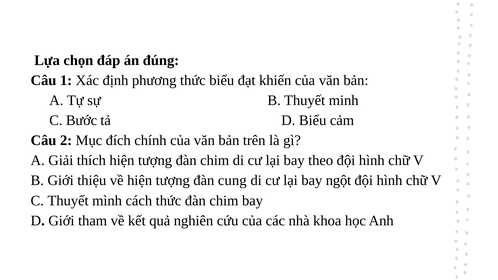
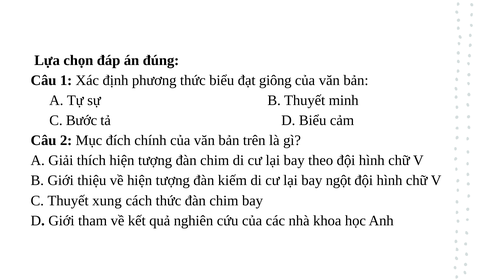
khiến: khiến -> giông (275, 80)
cung: cung -> kiếm (232, 181)
mình: mình -> xung (107, 201)
